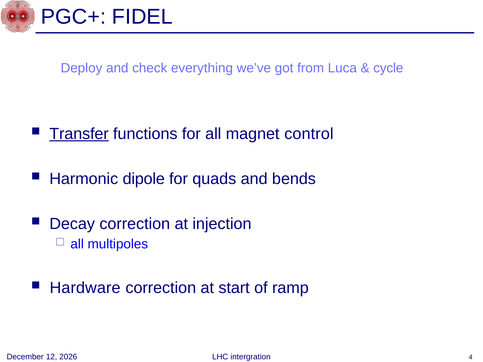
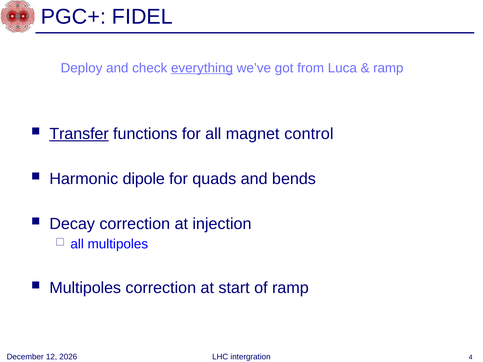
everything underline: none -> present (202, 68)
cycle: cycle -> ramp (388, 68)
Hardware: Hardware -> Multipoles (85, 288)
